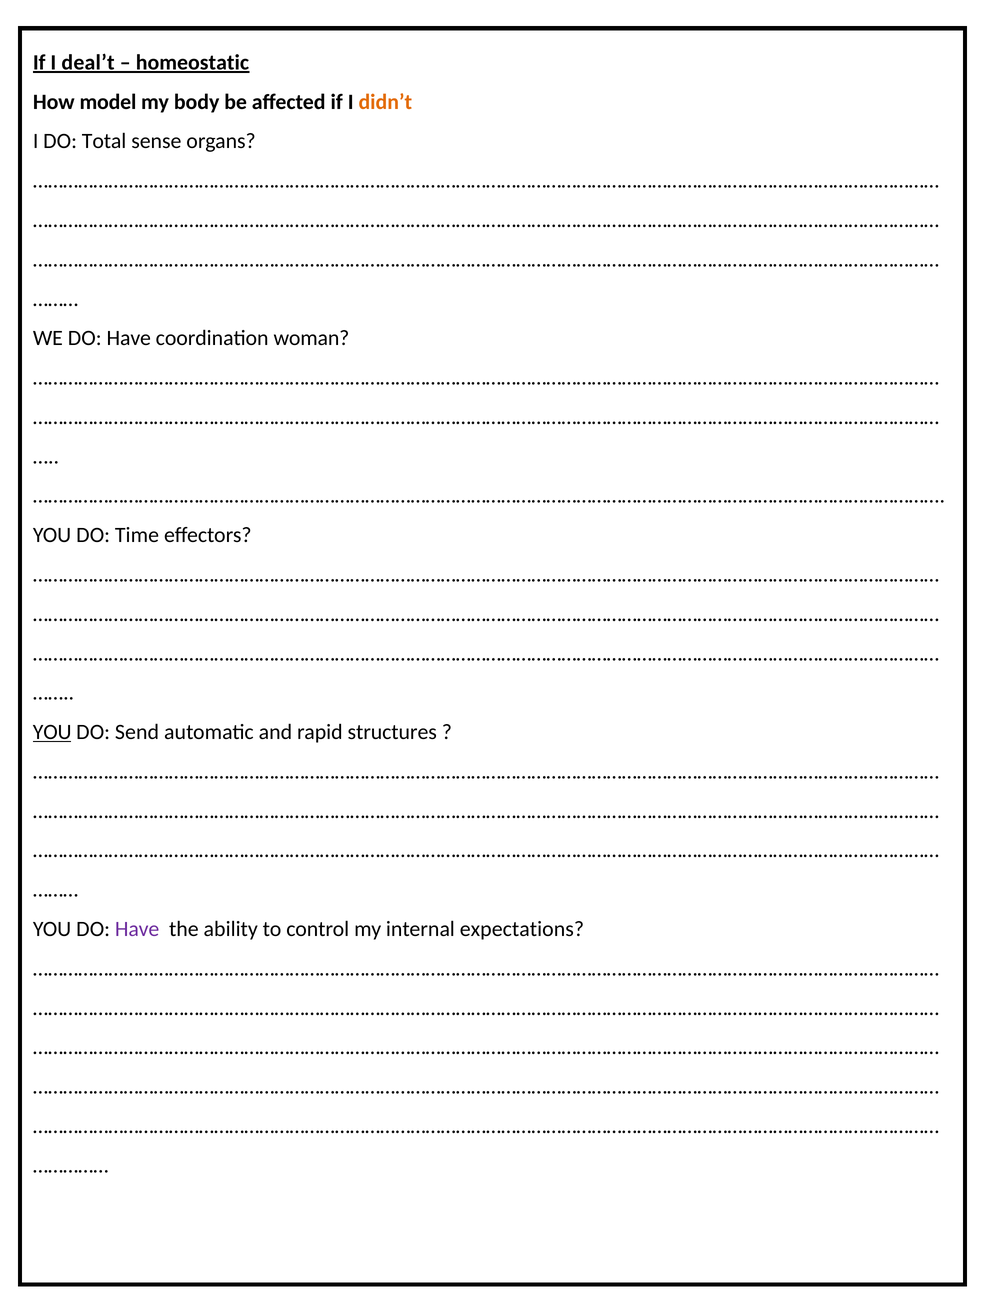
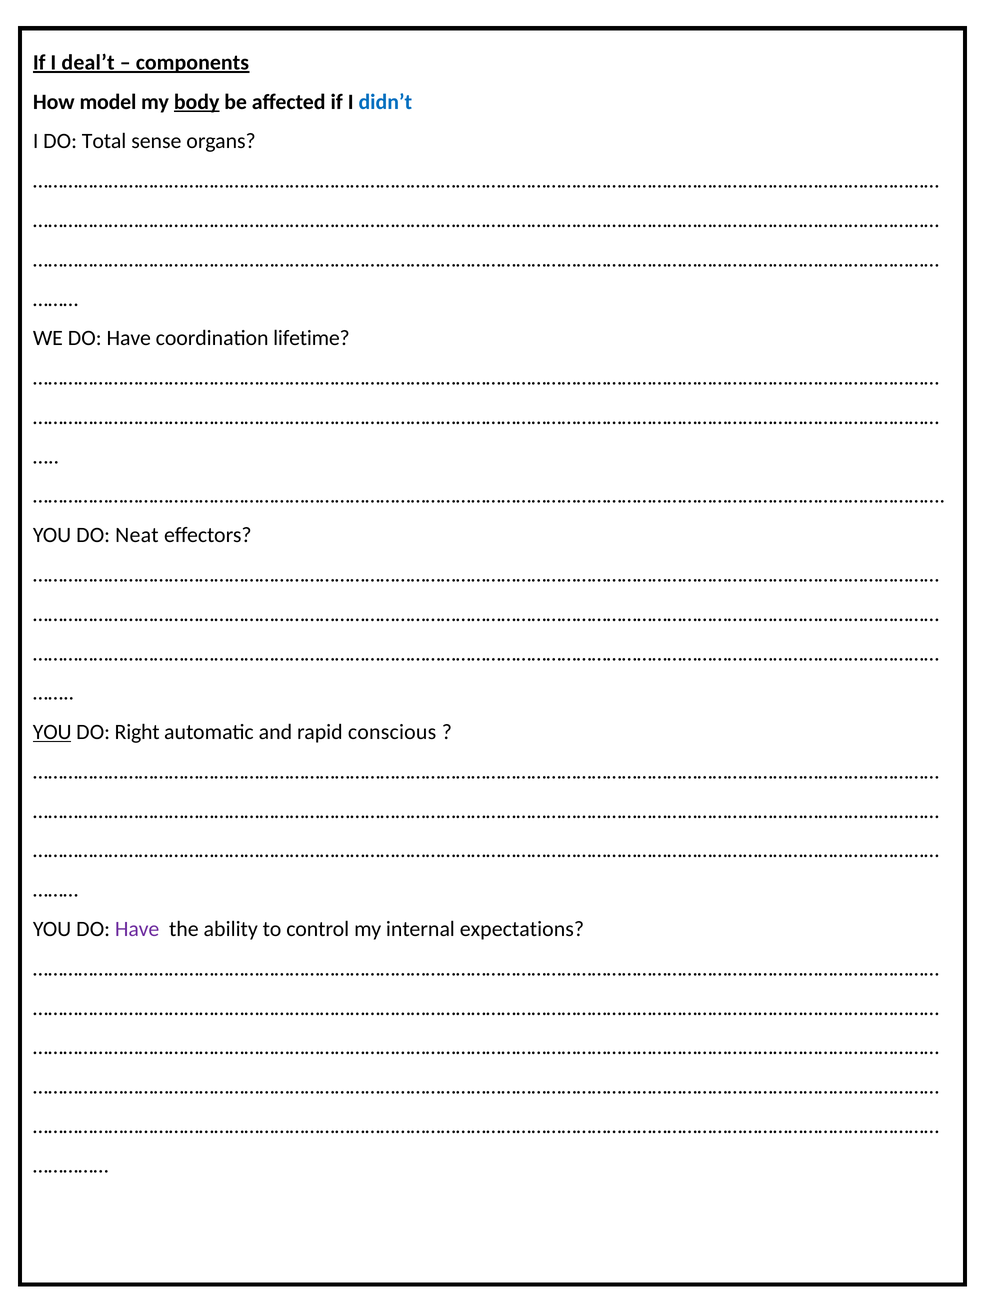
homeostatic: homeostatic -> components (192, 62)
body underline: none -> present (197, 102)
didn’t colour: orange -> blue (385, 102)
woman: woman -> lifetime (311, 338)
Time: Time -> Neat (137, 535)
Send: Send -> Right (137, 732)
structures: structures -> conscious (392, 732)
